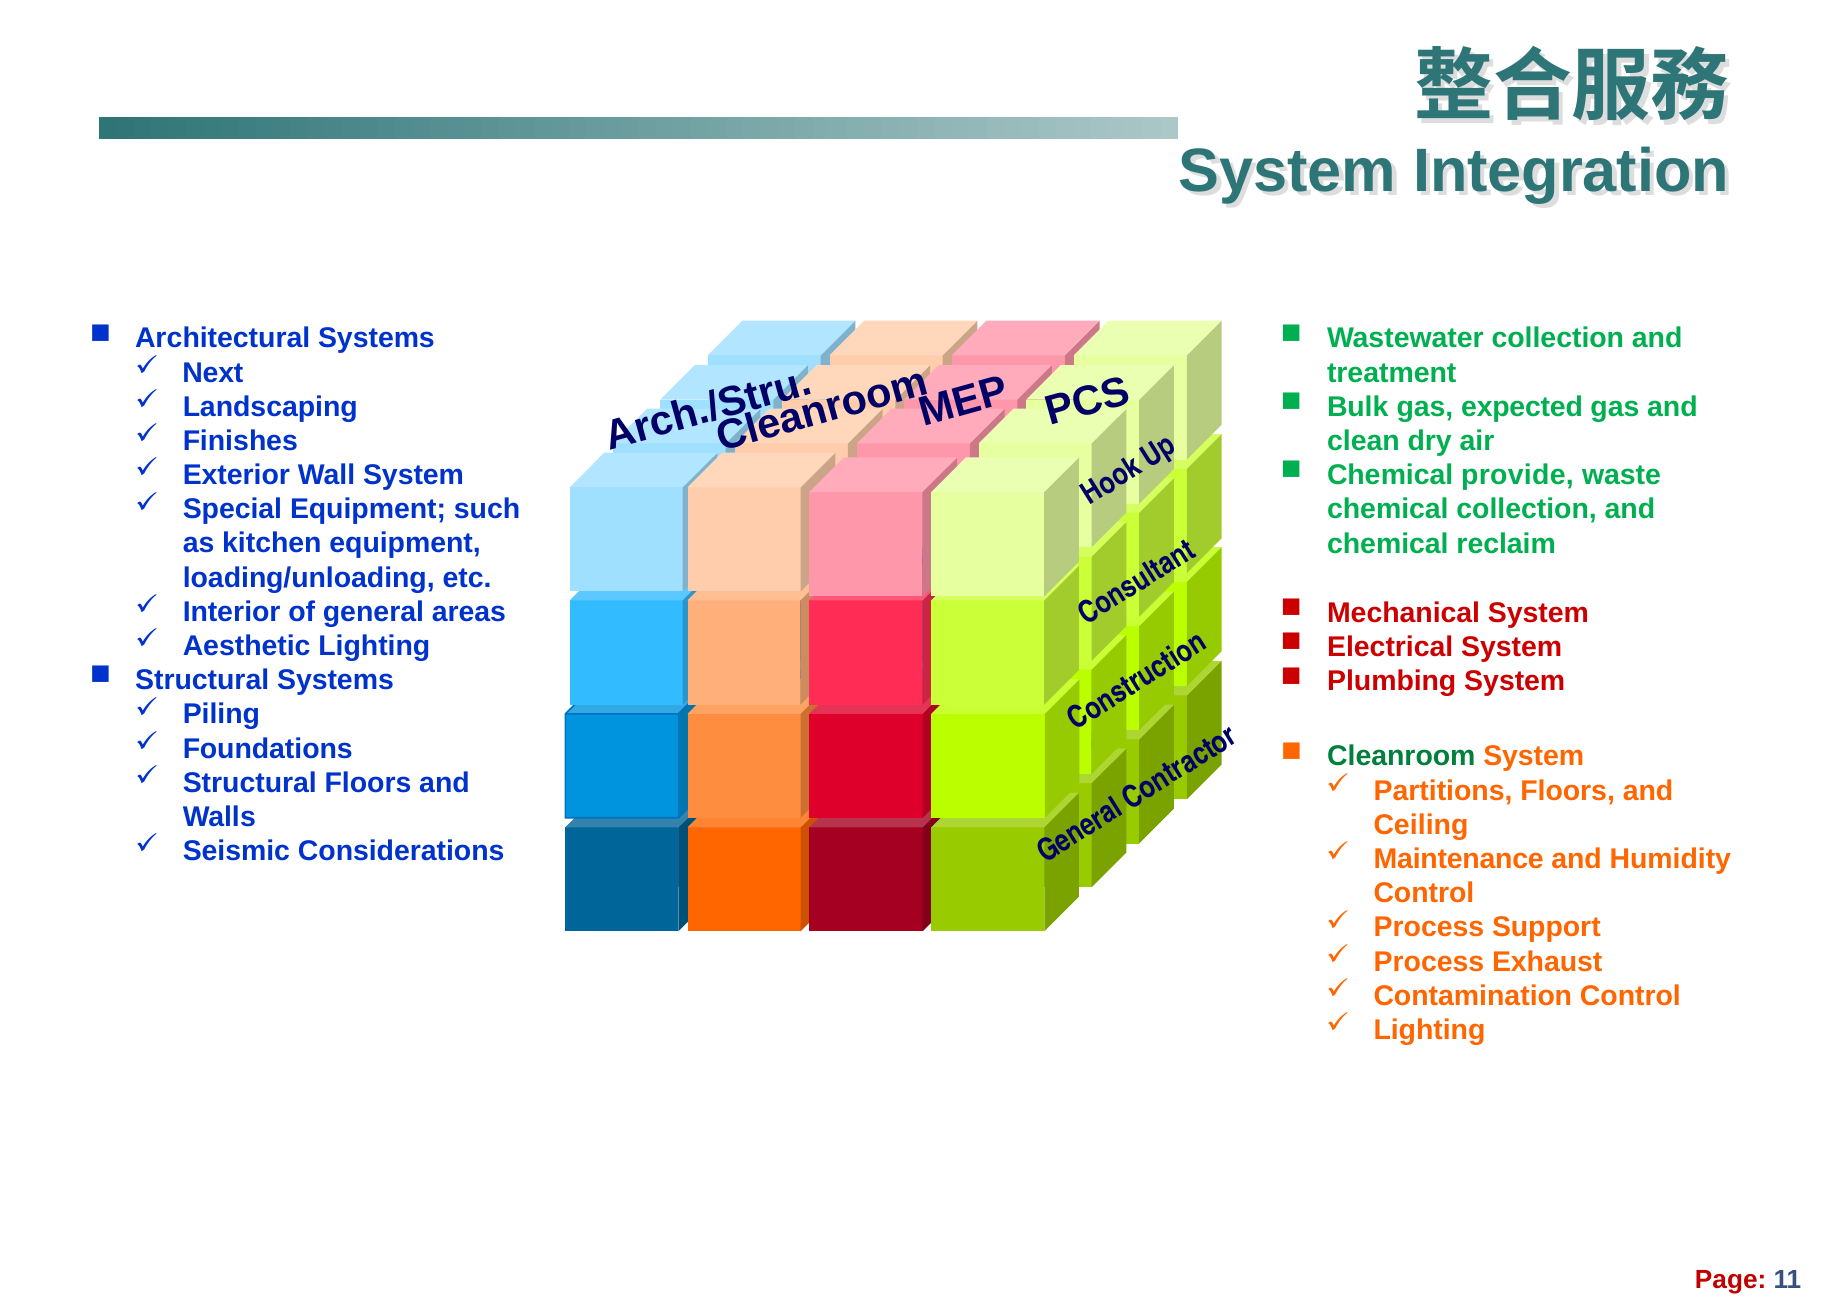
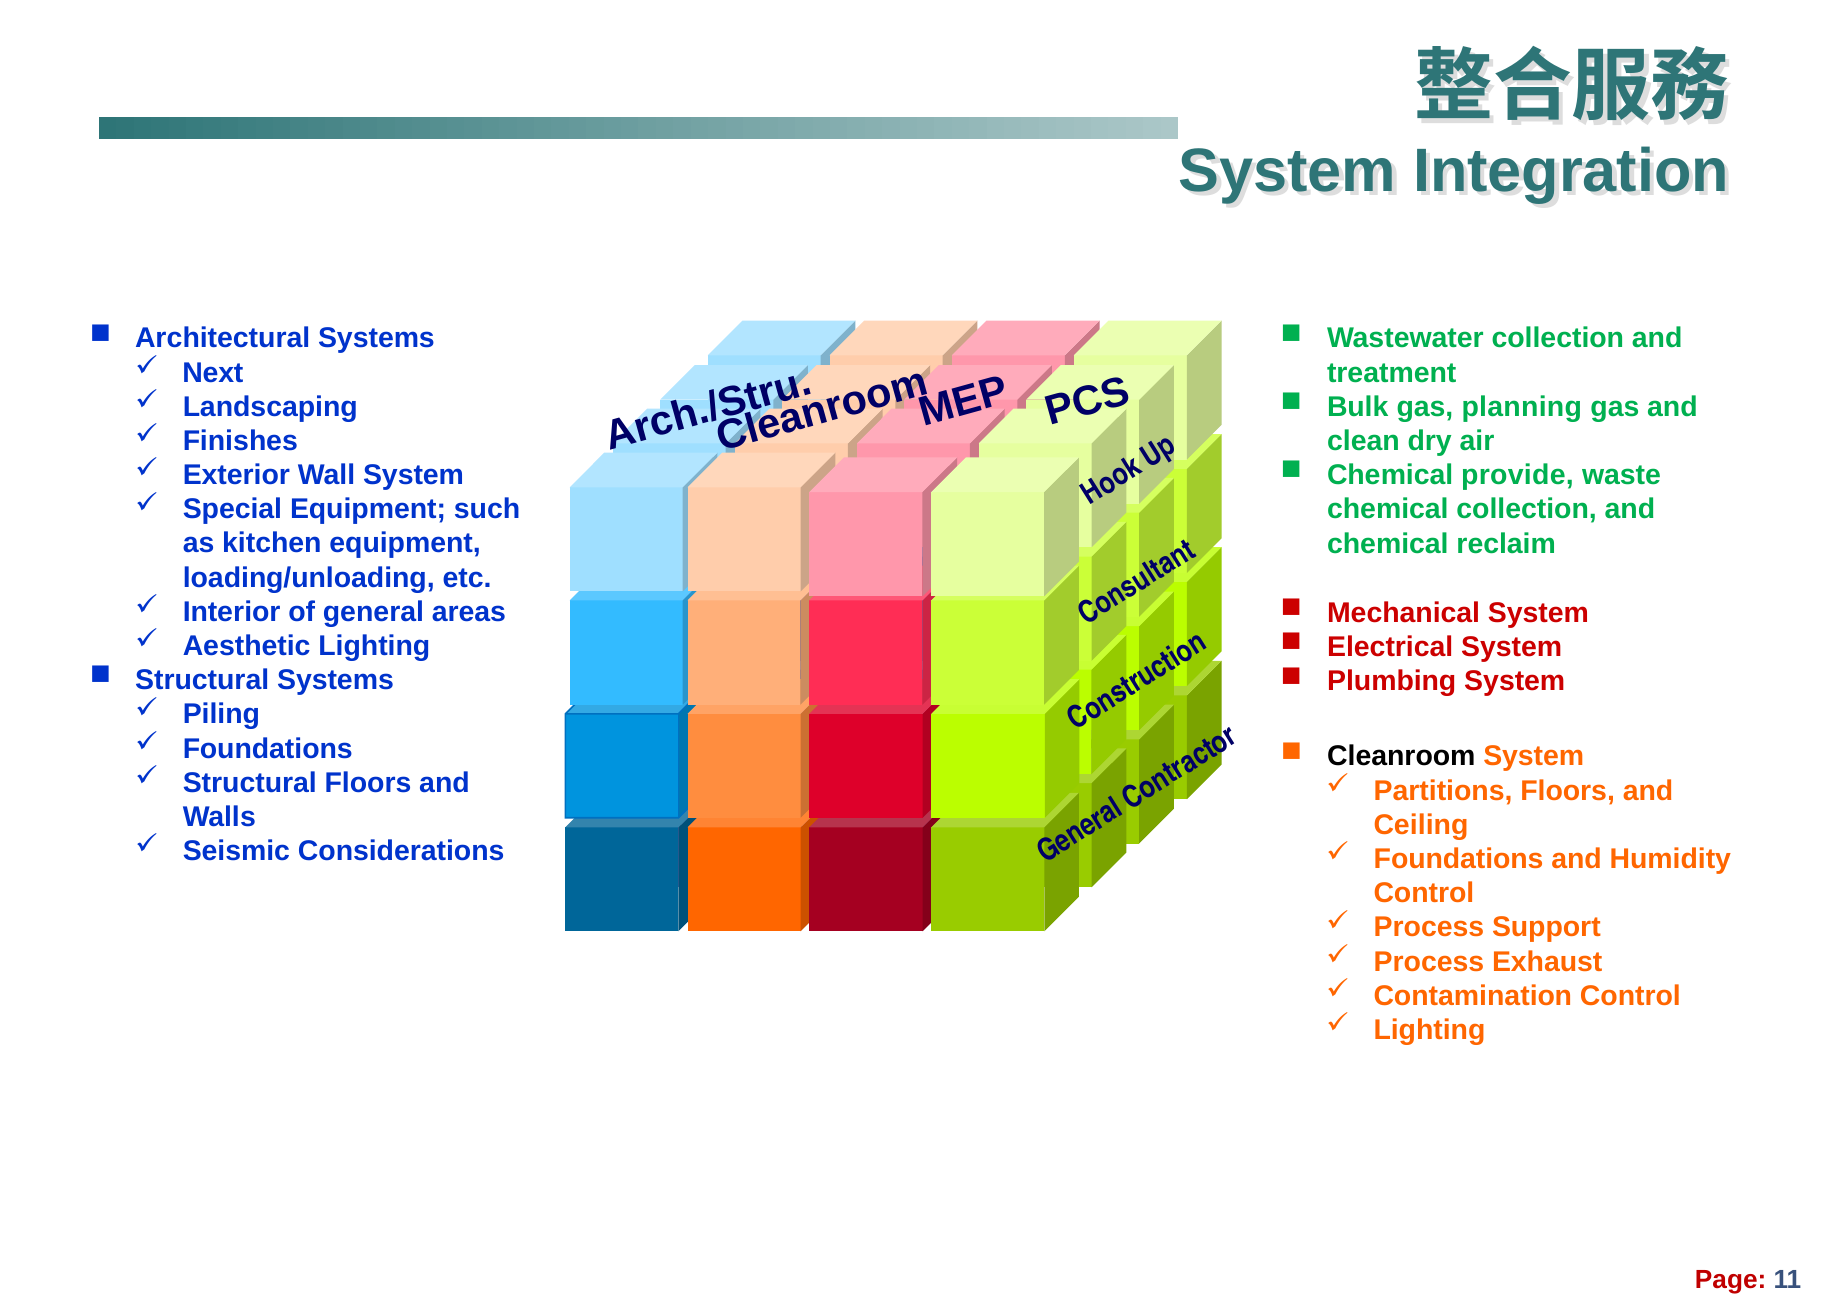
expected: expected -> planning (1522, 407)
Cleanroom colour: green -> black (1401, 756)
Maintenance: Maintenance -> Foundations (1459, 859)
